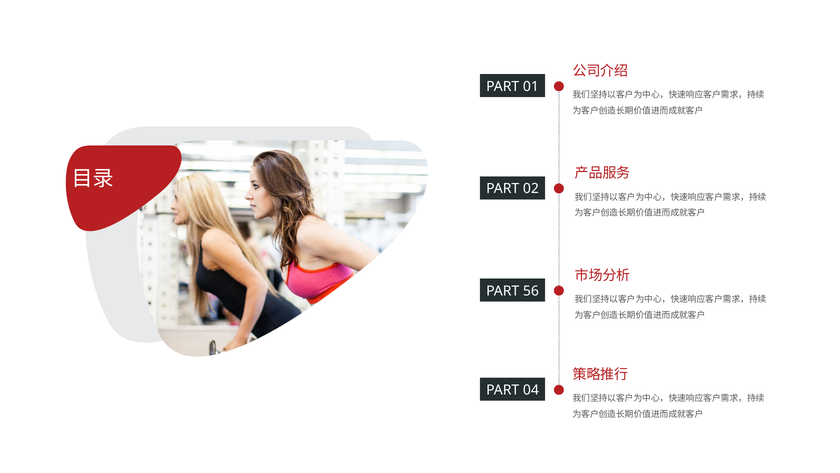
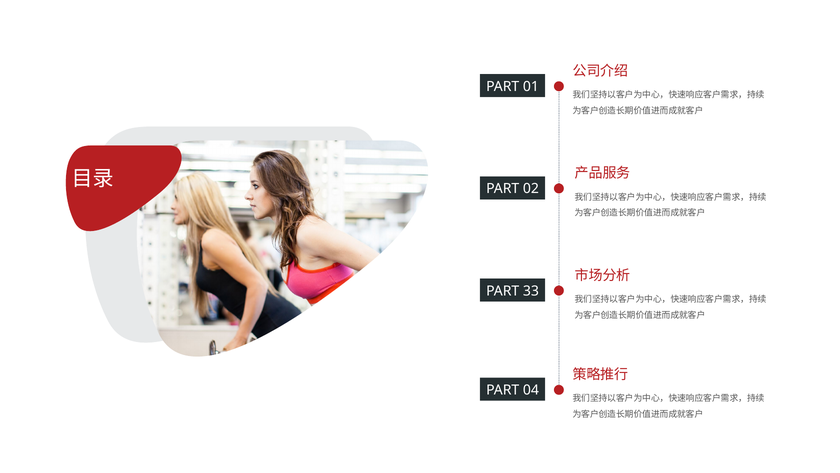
56: 56 -> 33 (531, 291)
